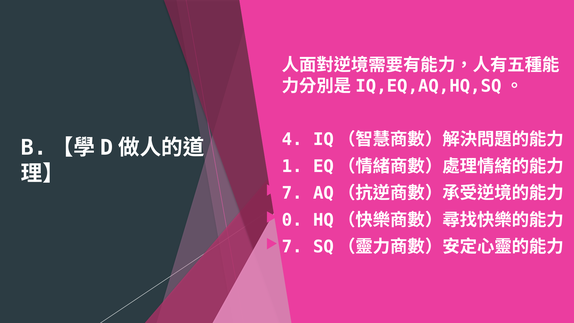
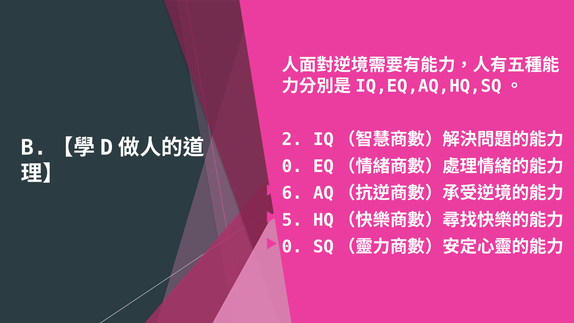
4: 4 -> 2 (292, 140)
1: 1 -> 0 (292, 166)
7: 7 -> 6 (292, 193)
0: 0 -> 5 (292, 220)
7: 7 -> 0 (292, 247)
